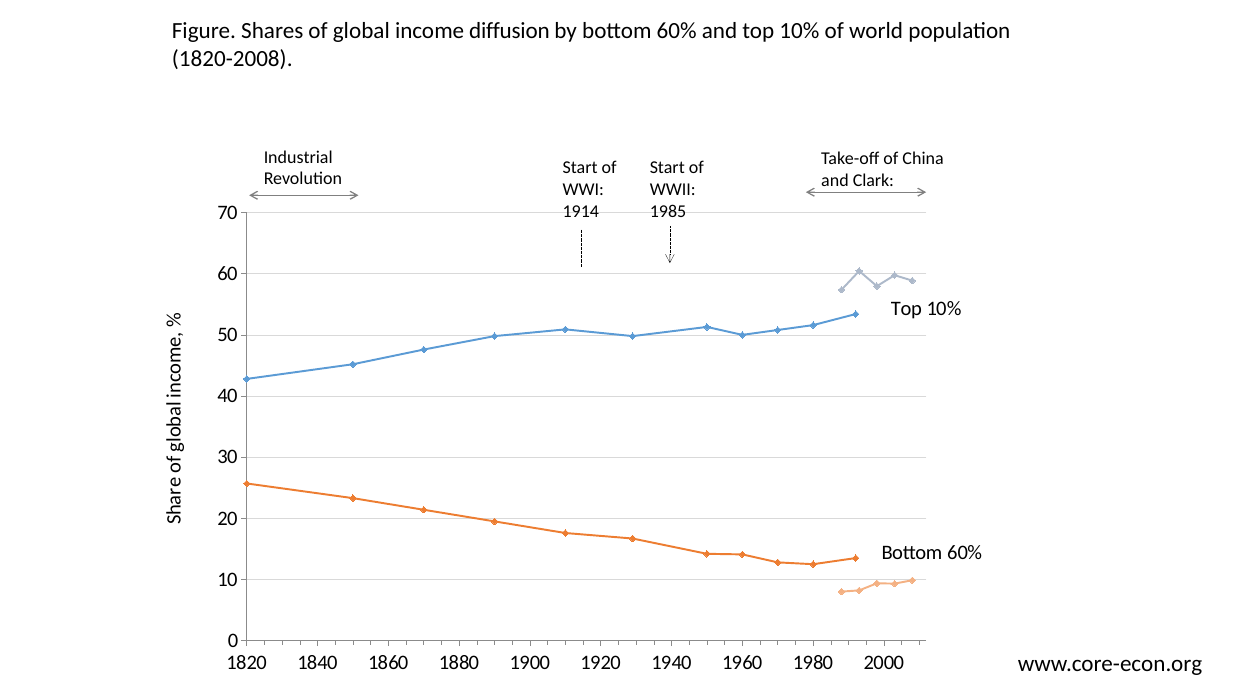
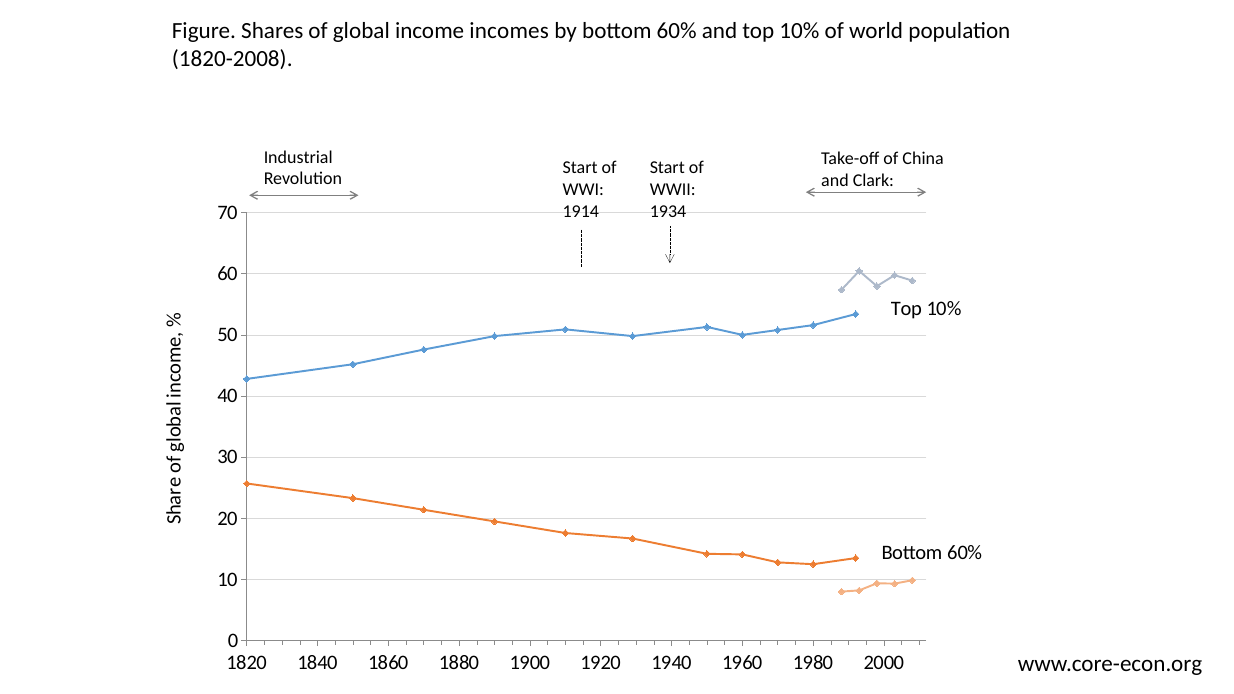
diffusion: diffusion -> incomes (509, 31)
1985: 1985 -> 1934 (668, 211)
